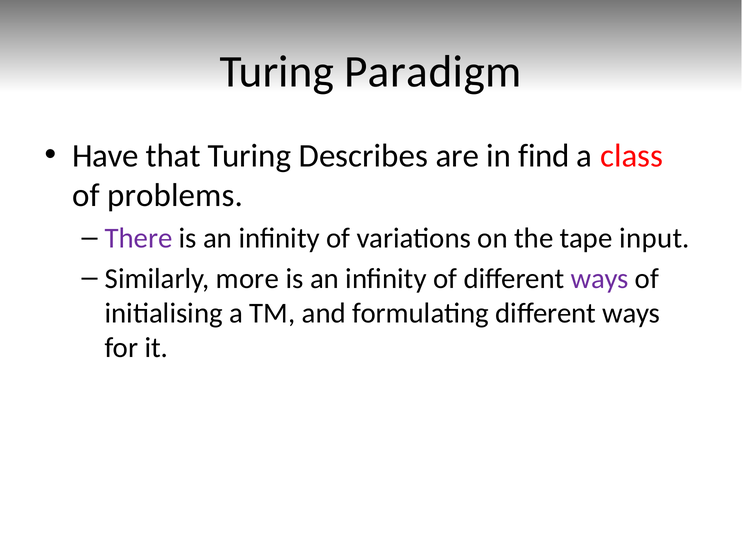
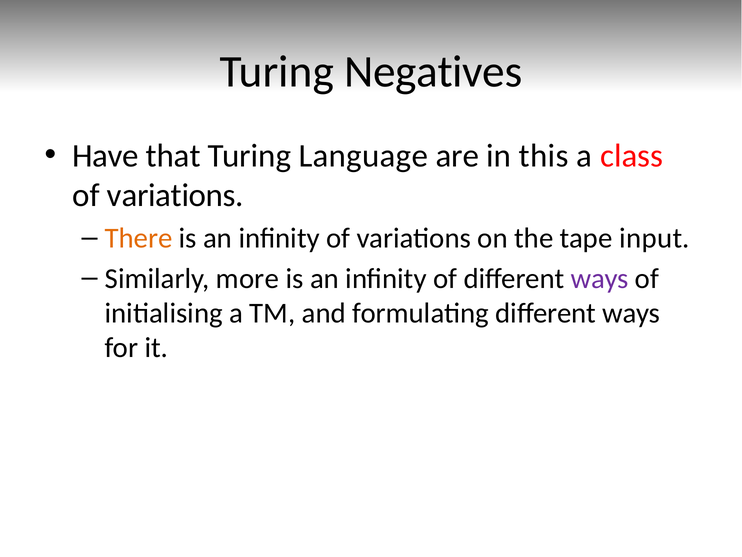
Paradigm: Paradigm -> Negatives (433, 72)
Describes: Describes -> Language (363, 156)
find: find -> this (544, 156)
problems: problems -> variations (175, 195)
There colour: purple -> orange (139, 238)
